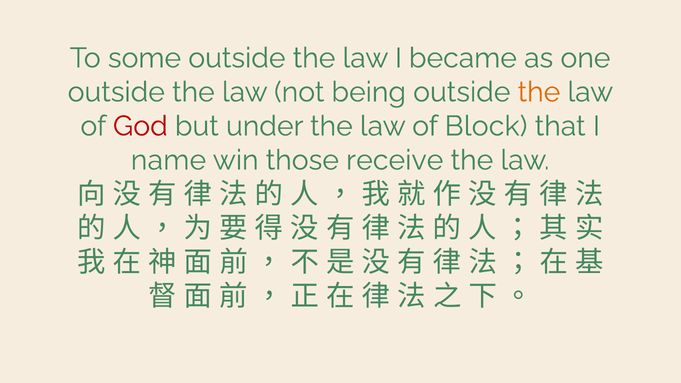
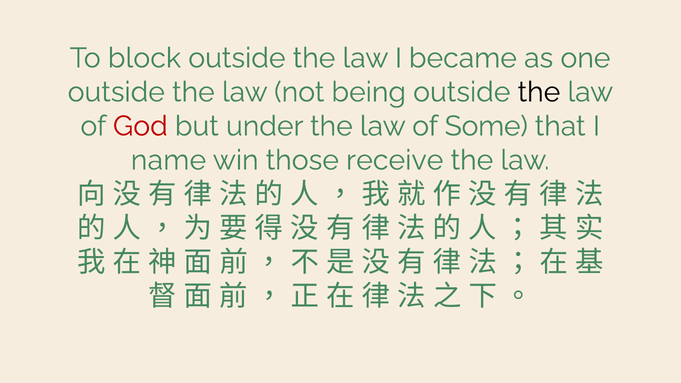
some: some -> block (144, 58)
the colour: orange -> black (539, 92)
Block: Block -> Some (486, 126)
